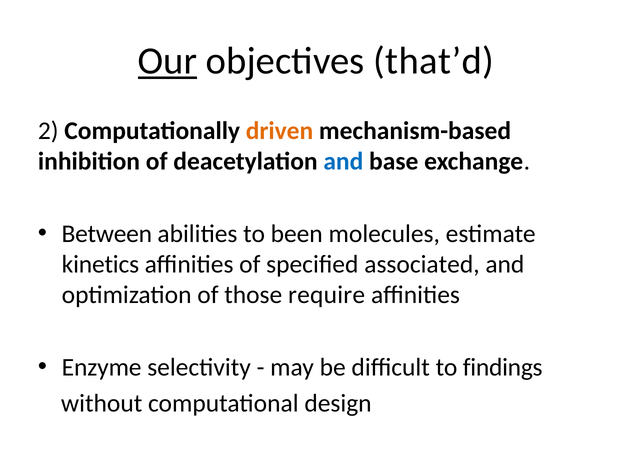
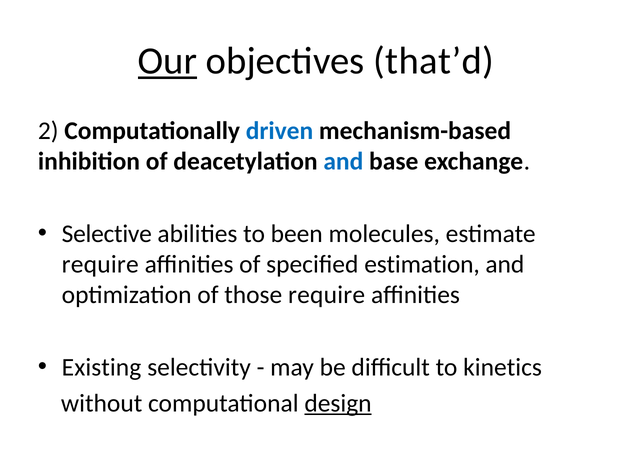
driven colour: orange -> blue (280, 131)
Between: Between -> Selective (107, 234)
kinetics: kinetics -> require (100, 265)
associated: associated -> estimation (422, 265)
Enzyme: Enzyme -> Existing (102, 368)
findings: findings -> kinetics (503, 368)
design underline: none -> present (338, 404)
